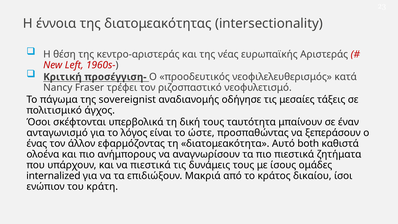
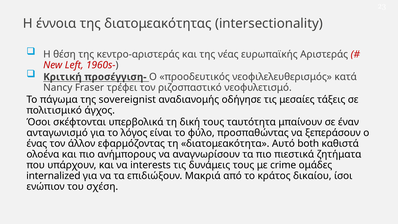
ώστε: ώστε -> φύλο (201, 133)
να πιεστικά: πιεστικά -> interests (150, 165)
ίσους: ίσους -> crime (283, 165)
κράτη: κράτη -> σχέση (102, 187)
